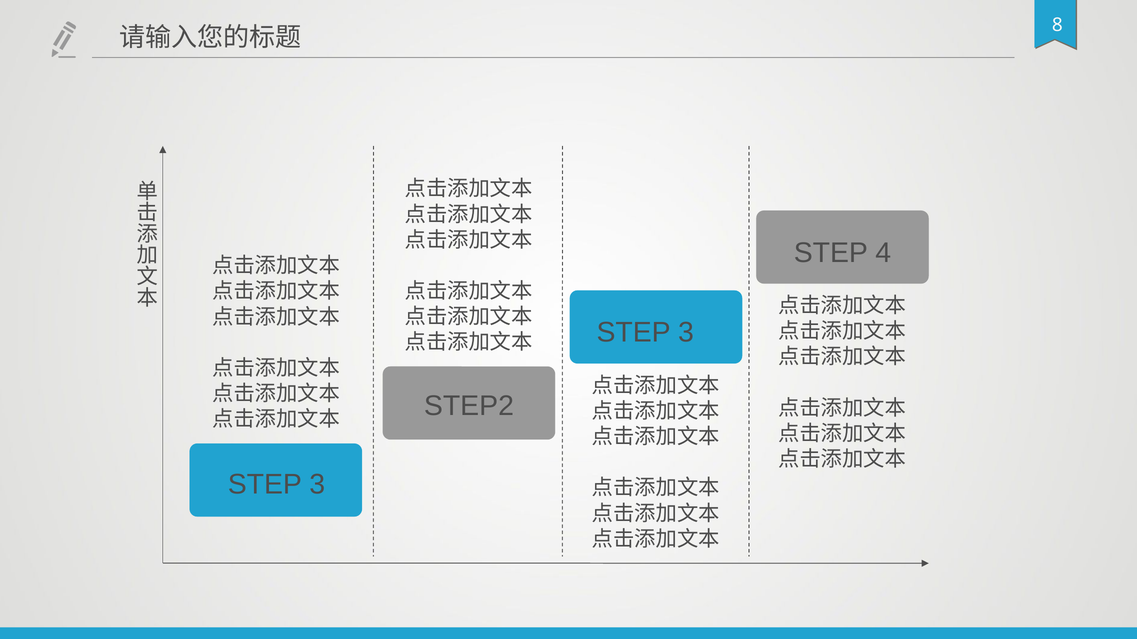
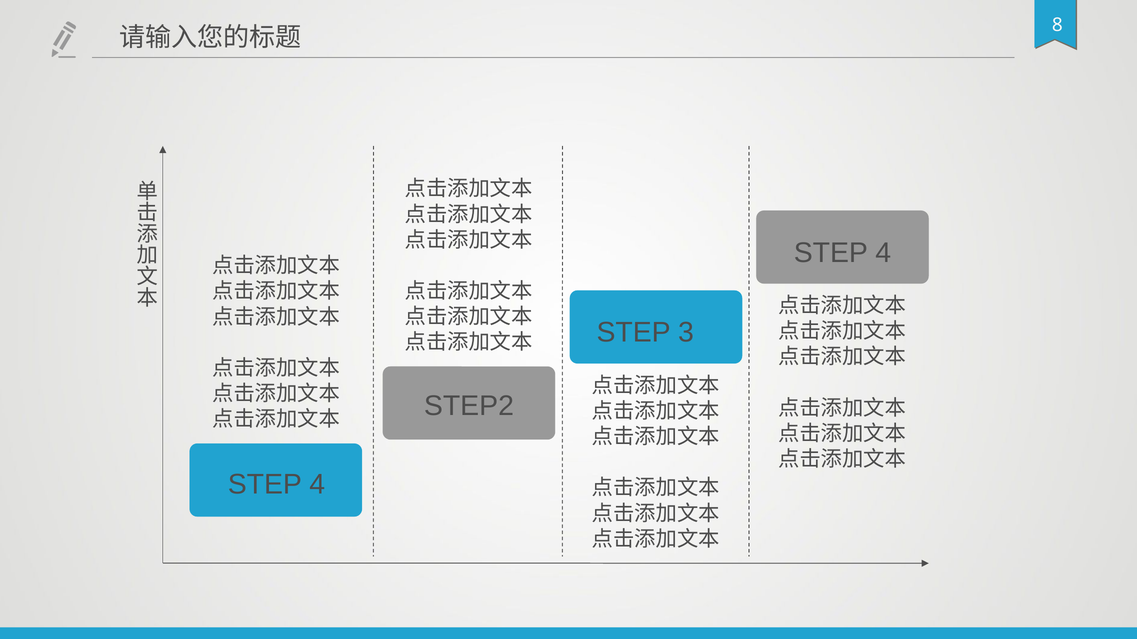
3: 3 -> 4 (317, 485)
